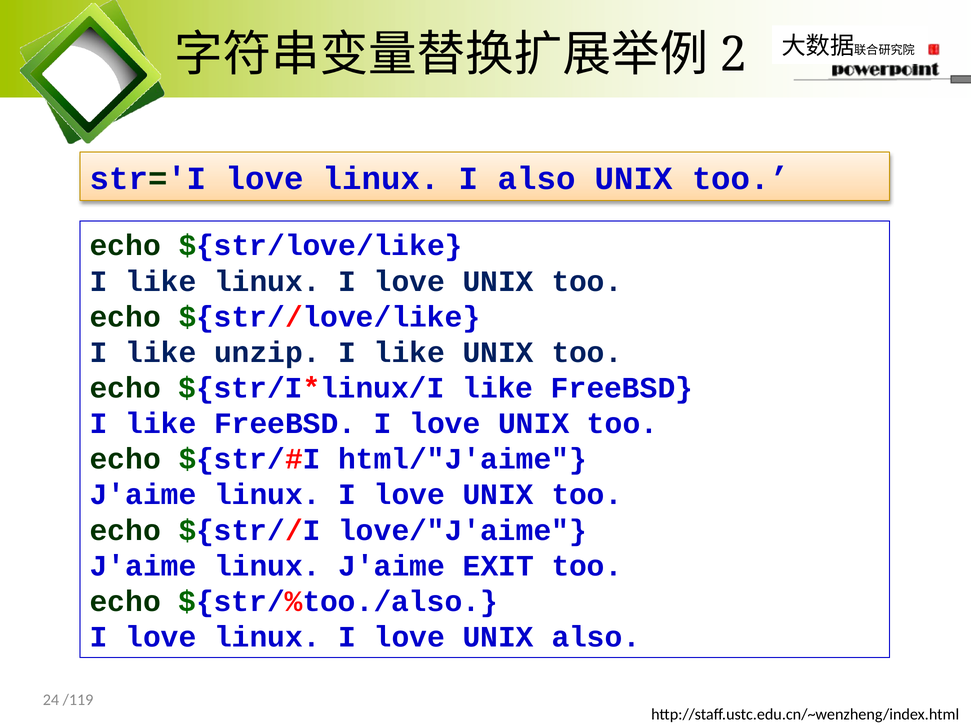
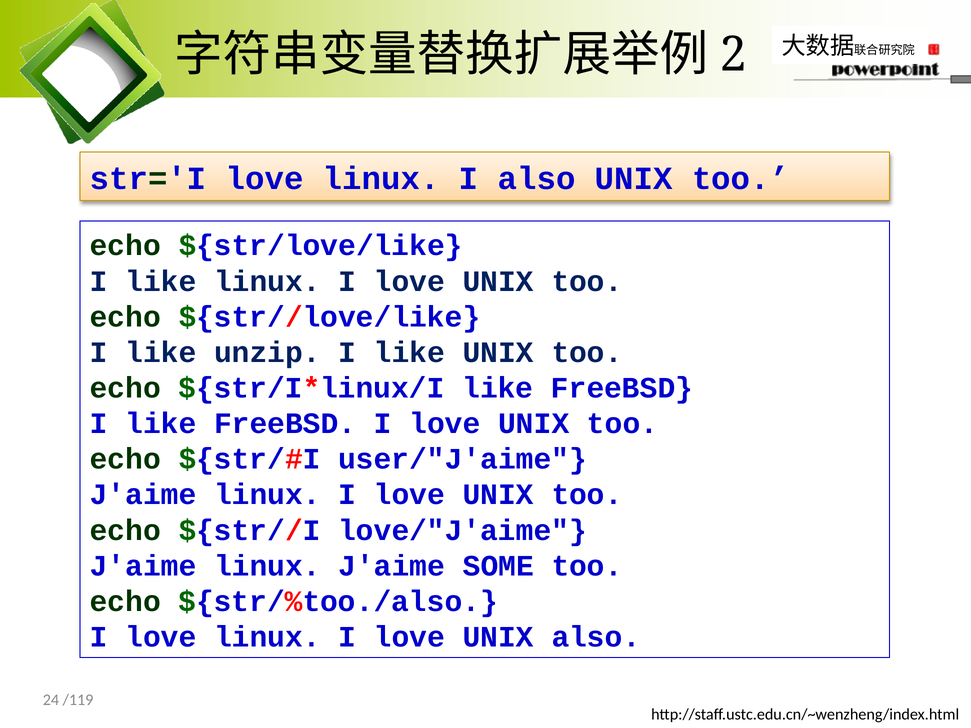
html/"J'aime: html/"J'aime -> user/"J'aime (463, 459)
EXIT: EXIT -> SOME (498, 566)
